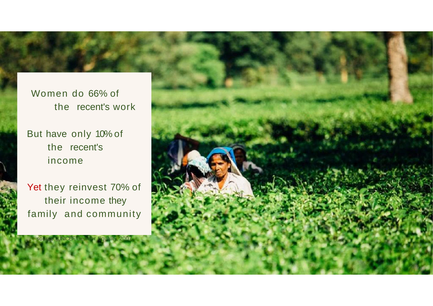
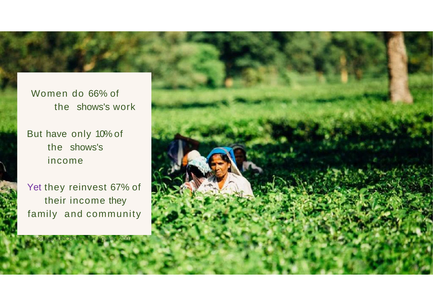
recent's: recent's -> shows's (93, 107)
recent's: recent's -> shows's (87, 147)
Yet colour: red -> purple (34, 188)
70%: 70% -> 67% (120, 188)
